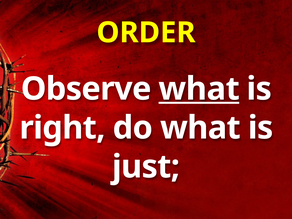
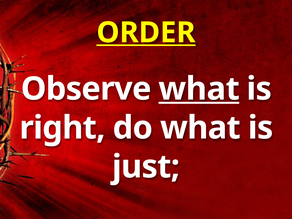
ORDER underline: none -> present (146, 33)
